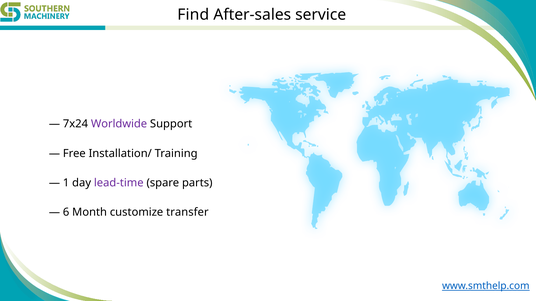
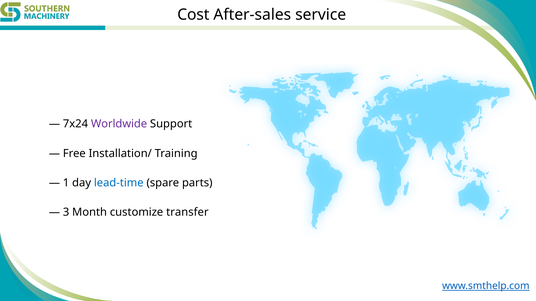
Find: Find -> Cost (193, 15)
lead-time colour: purple -> blue (119, 183)
6: 6 -> 3 (66, 213)
